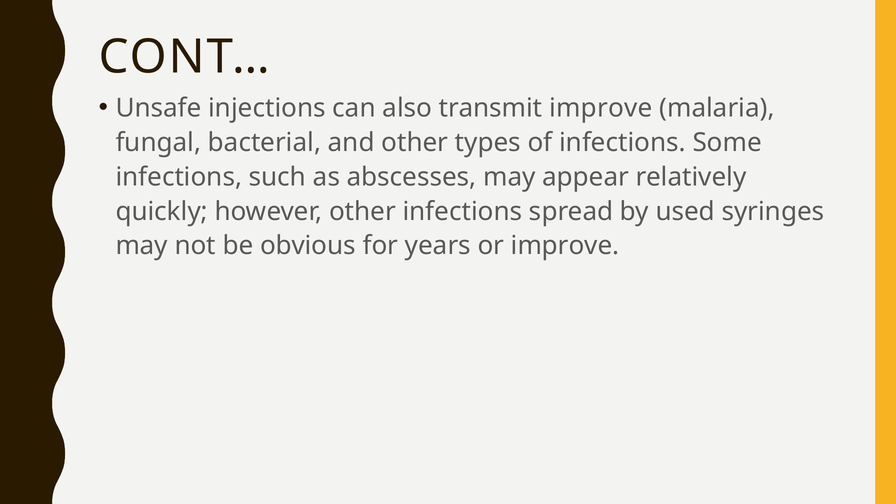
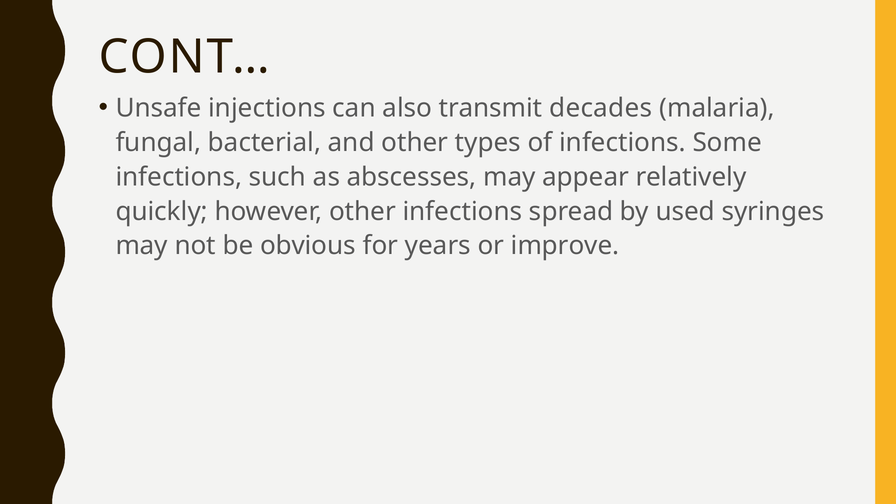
transmit improve: improve -> decades (601, 108)
